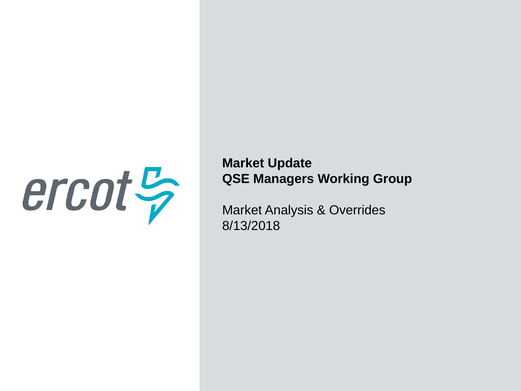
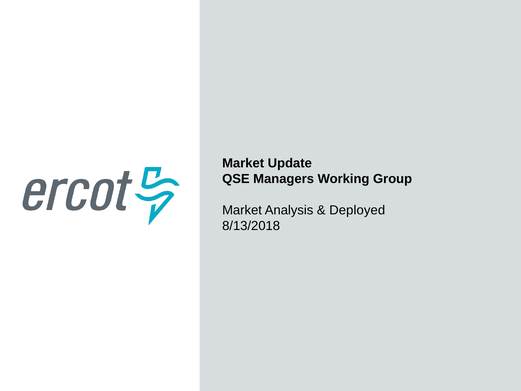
Overrides: Overrides -> Deployed (357, 210)
